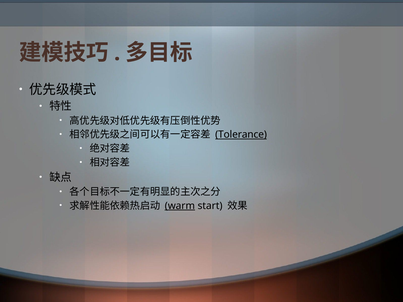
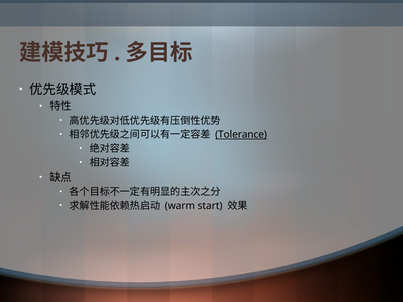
warm underline: present -> none (180, 206)
